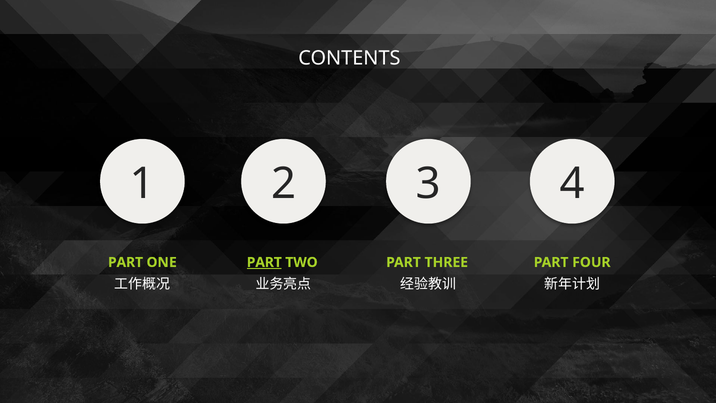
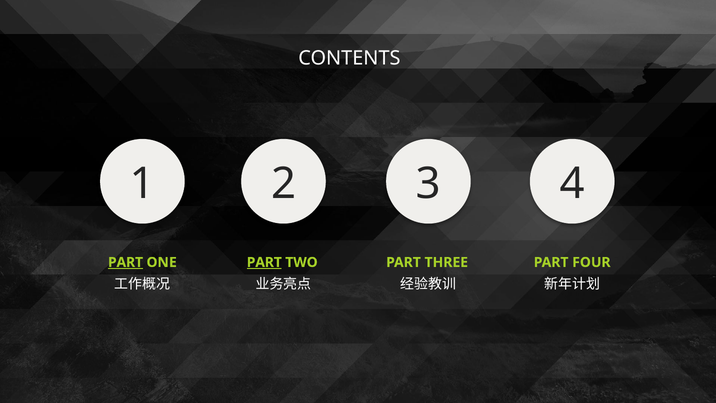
PART underline: none -> present (126, 262)
